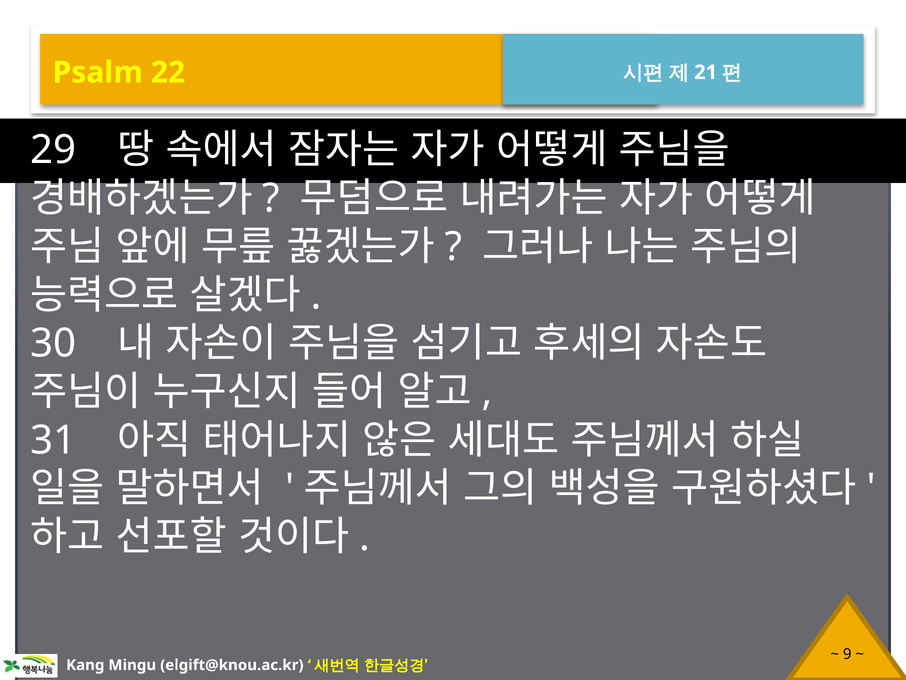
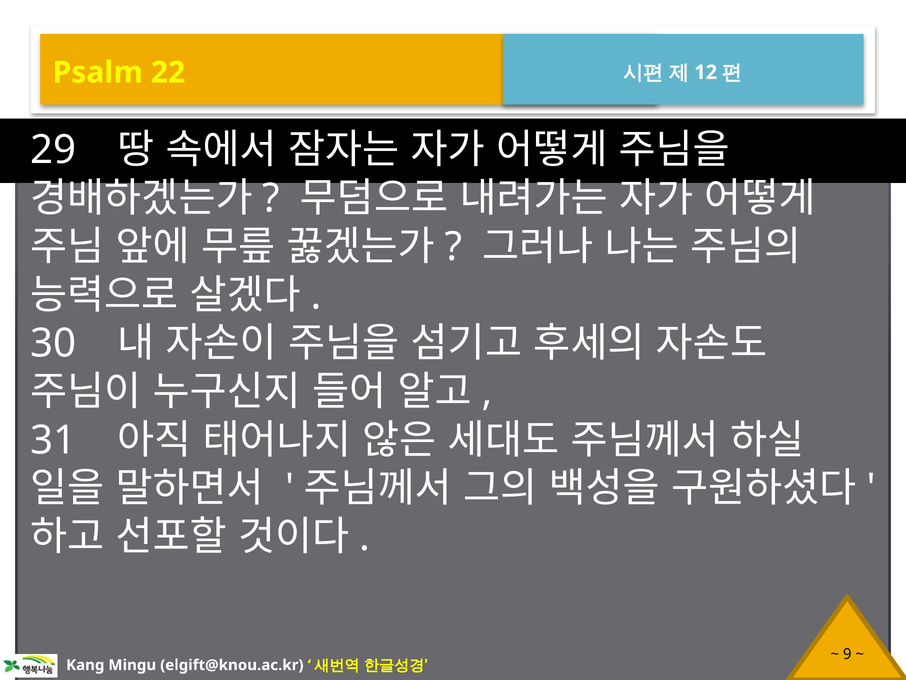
21: 21 -> 12 (706, 72)
